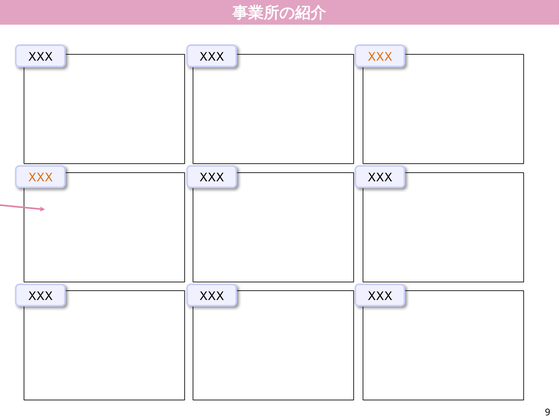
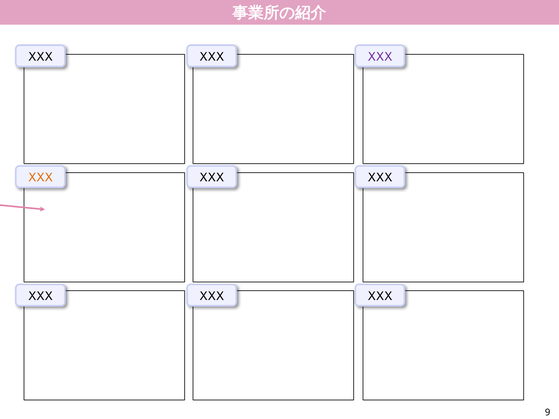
XXX colour: orange -> purple (380, 57)
